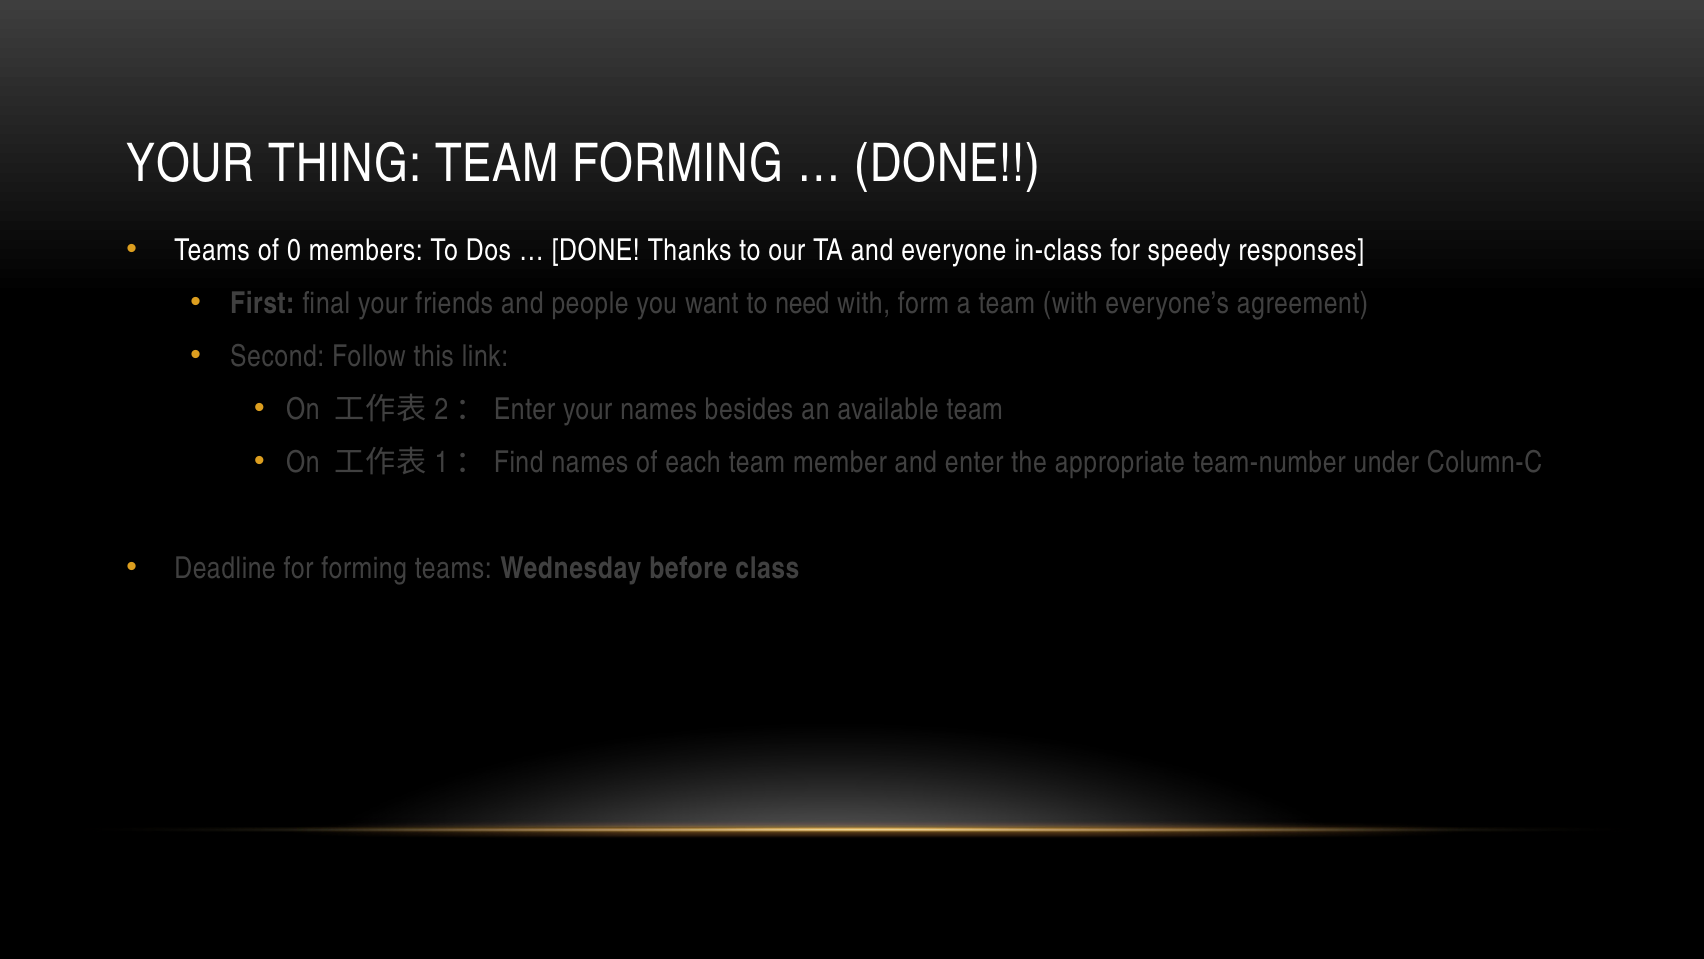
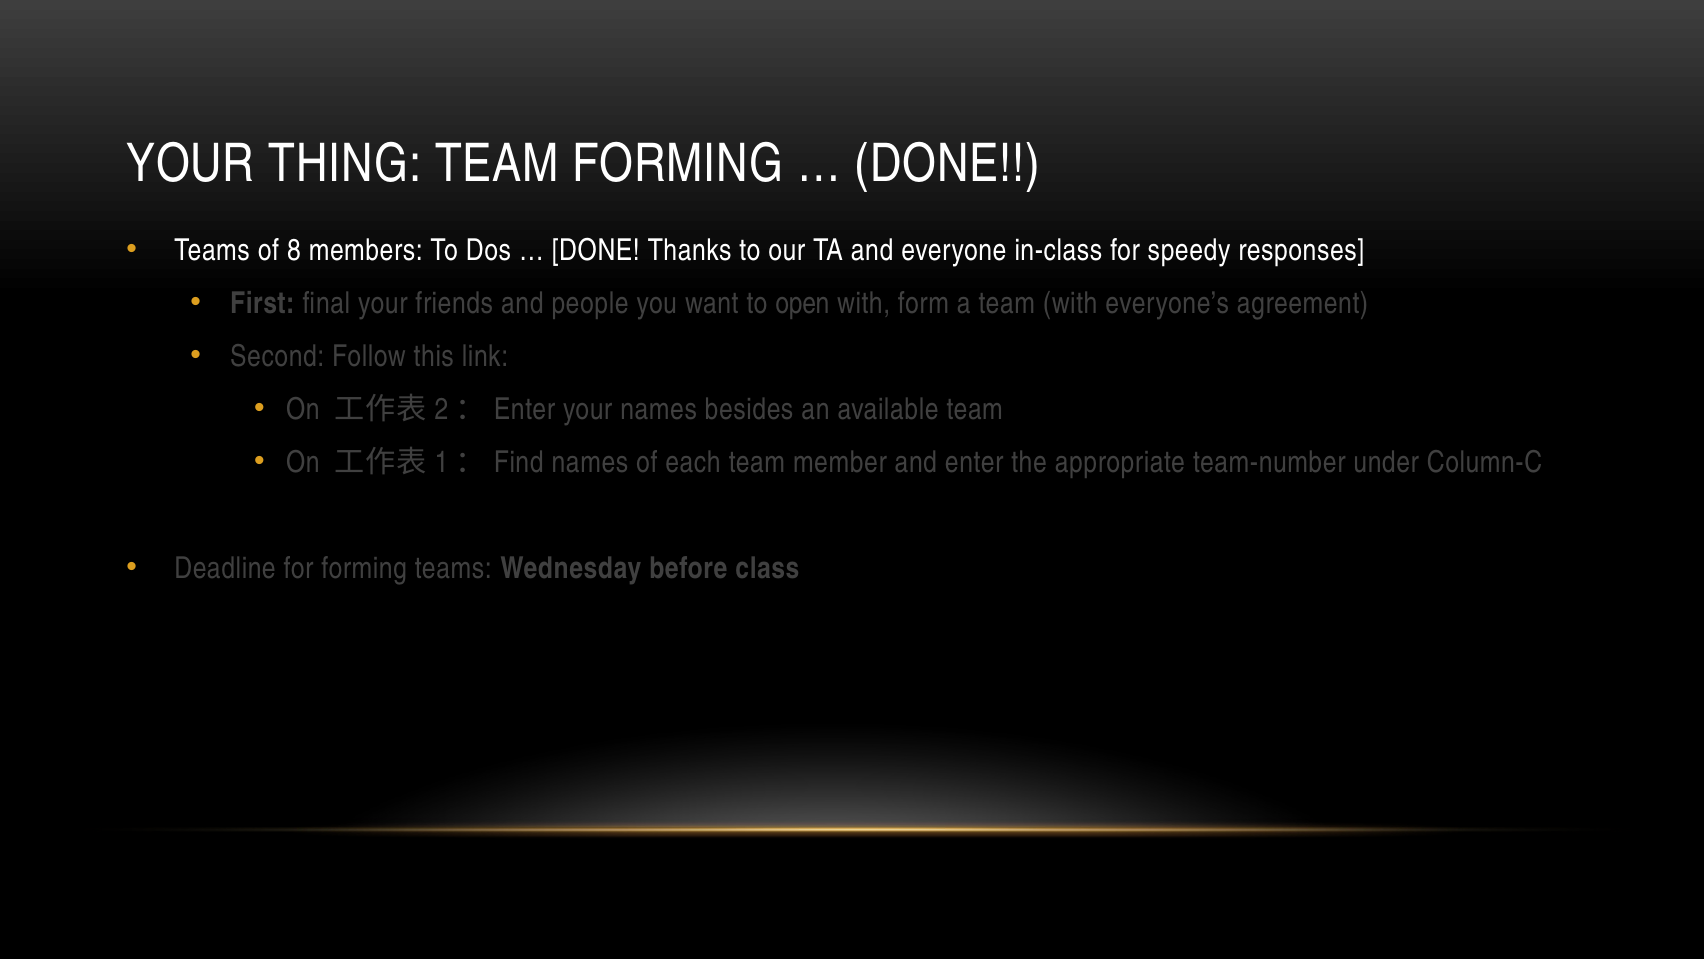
0: 0 -> 8 (294, 250)
need: need -> open (802, 303)
